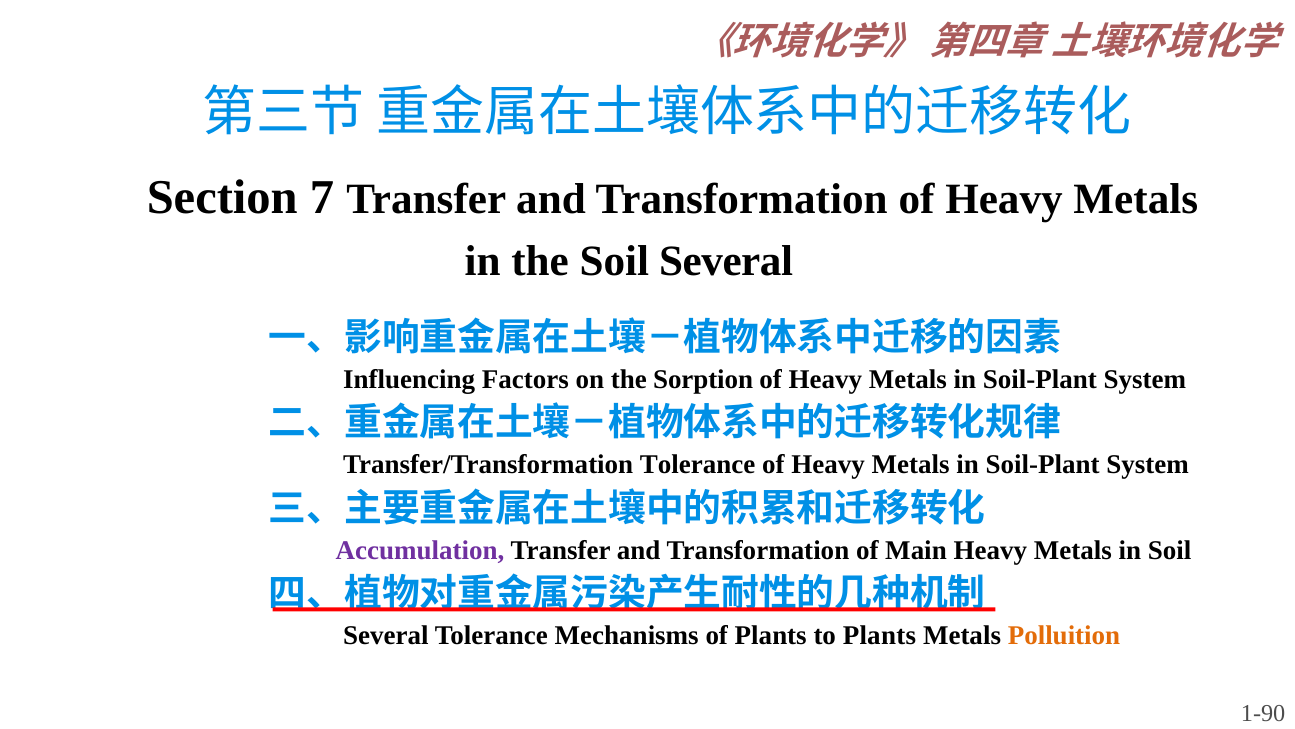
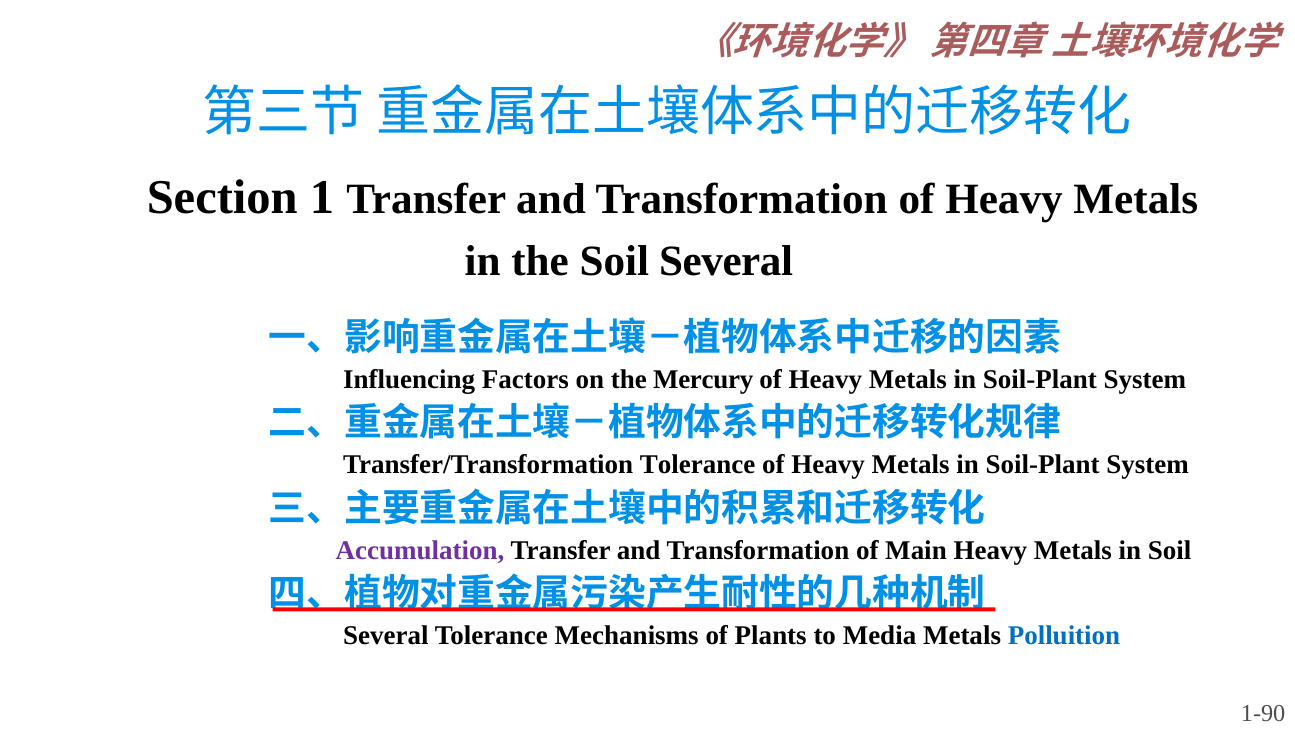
7: 7 -> 1 (322, 198)
Sorption: Sorption -> Mercury (703, 379)
to Plants: Plants -> Media (880, 635)
Polluition colour: orange -> blue (1064, 635)
